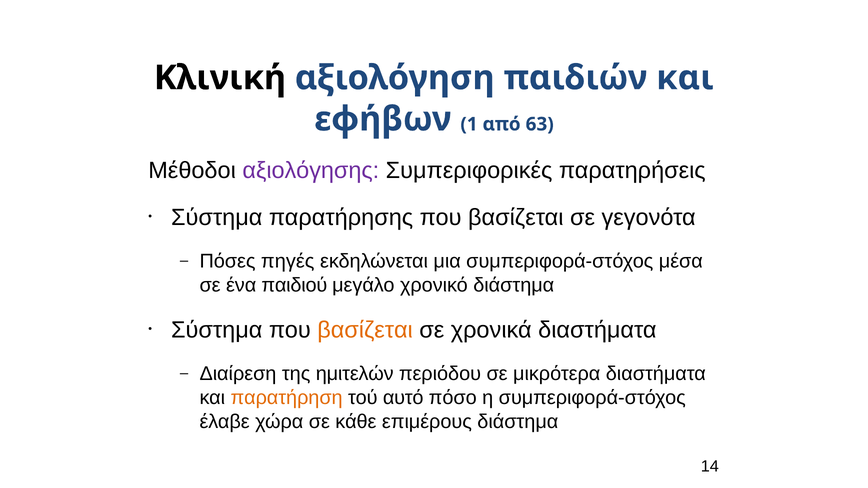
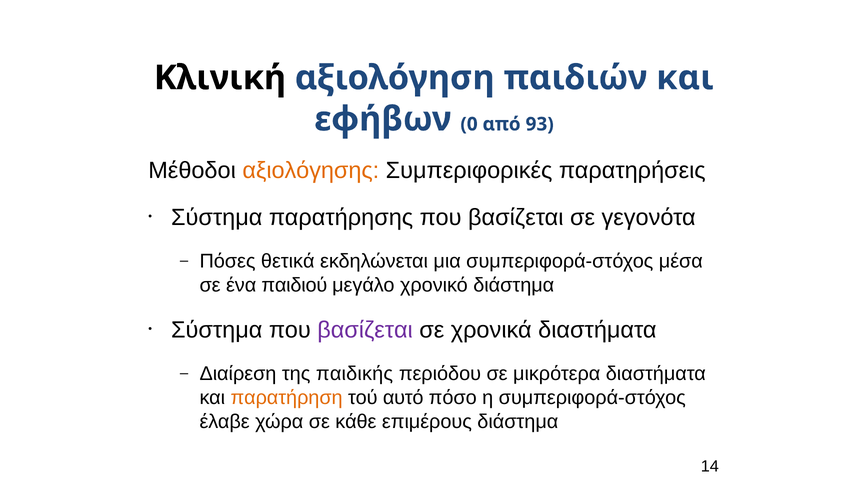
1: 1 -> 0 (469, 124)
63: 63 -> 93 (540, 124)
αξιολόγησης colour: purple -> orange (311, 171)
πηγές: πηγές -> θετικά (288, 261)
βασίζεται colour: orange -> purple (365, 330)
ημιτελών: ημιτελών -> παιδικής (355, 374)
